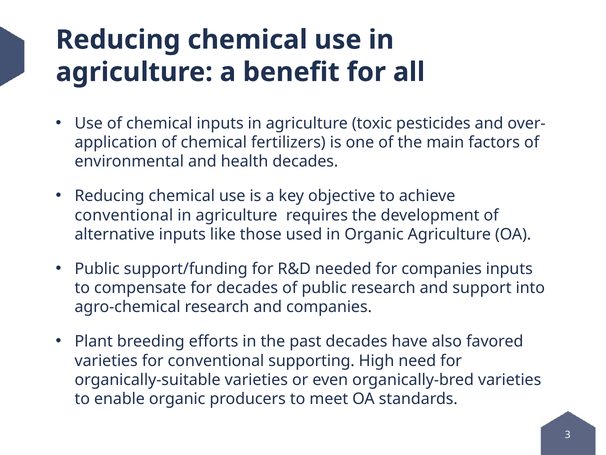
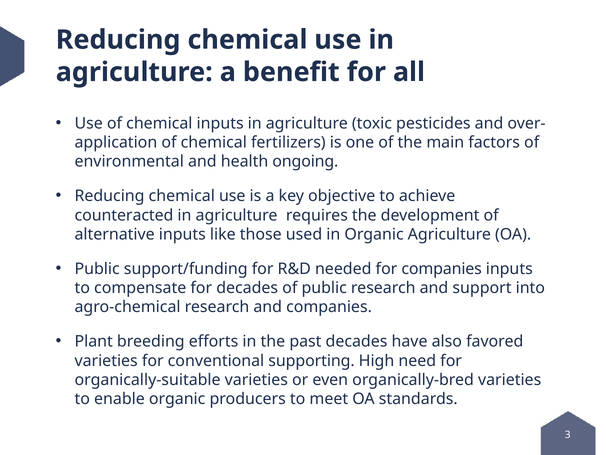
health decades: decades -> ongoing (305, 161)
conventional: conventional -> counteracted (124, 215)
